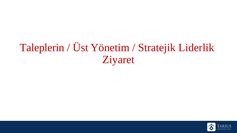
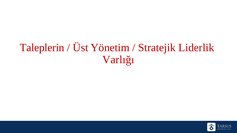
Ziyaret: Ziyaret -> Varlığı (118, 60)
